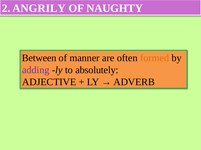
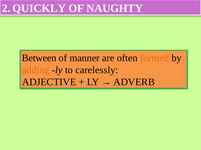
ANGRILY: ANGRILY -> QUICKLY (39, 8)
adding colour: purple -> orange (36, 70)
absolutely: absolutely -> carelessly (97, 70)
